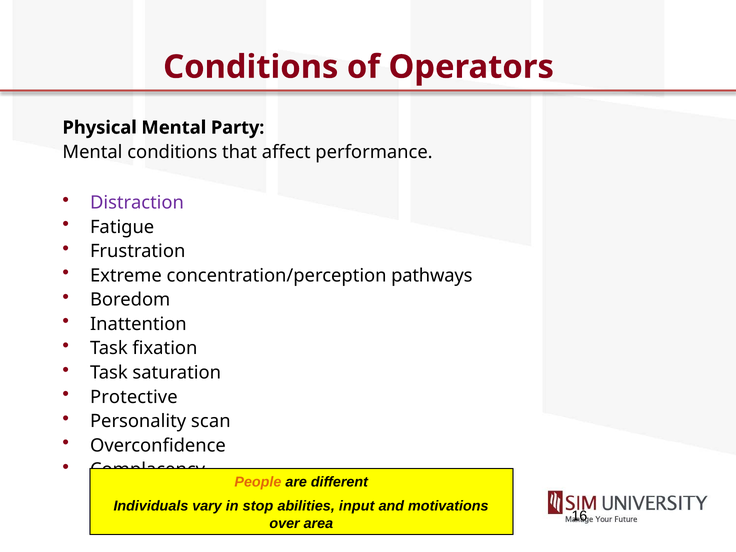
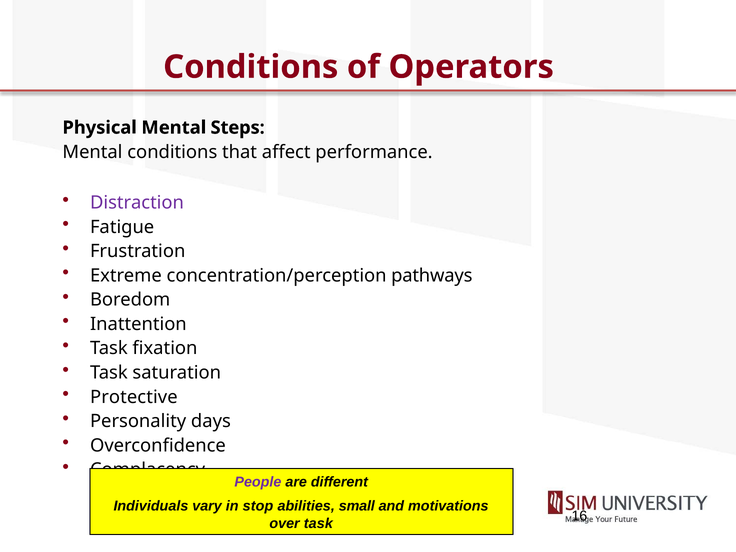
Party: Party -> Steps (238, 128)
scan: scan -> days (211, 421)
People colour: orange -> purple (258, 482)
input: input -> small (357, 506)
over area: area -> task (318, 523)
